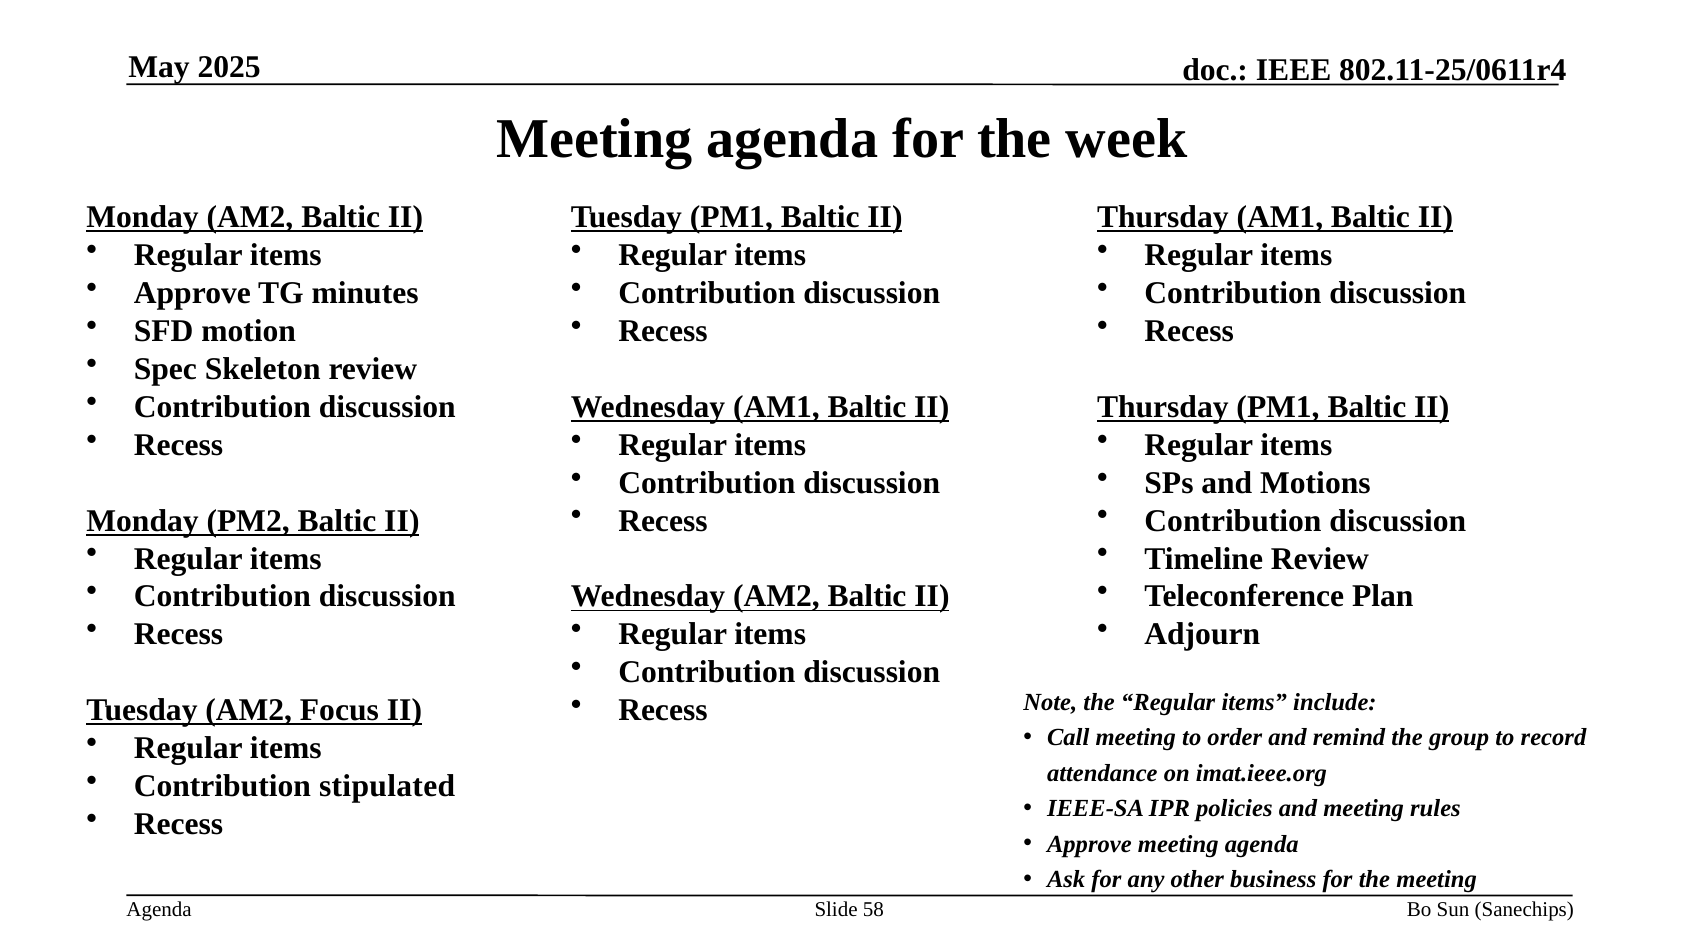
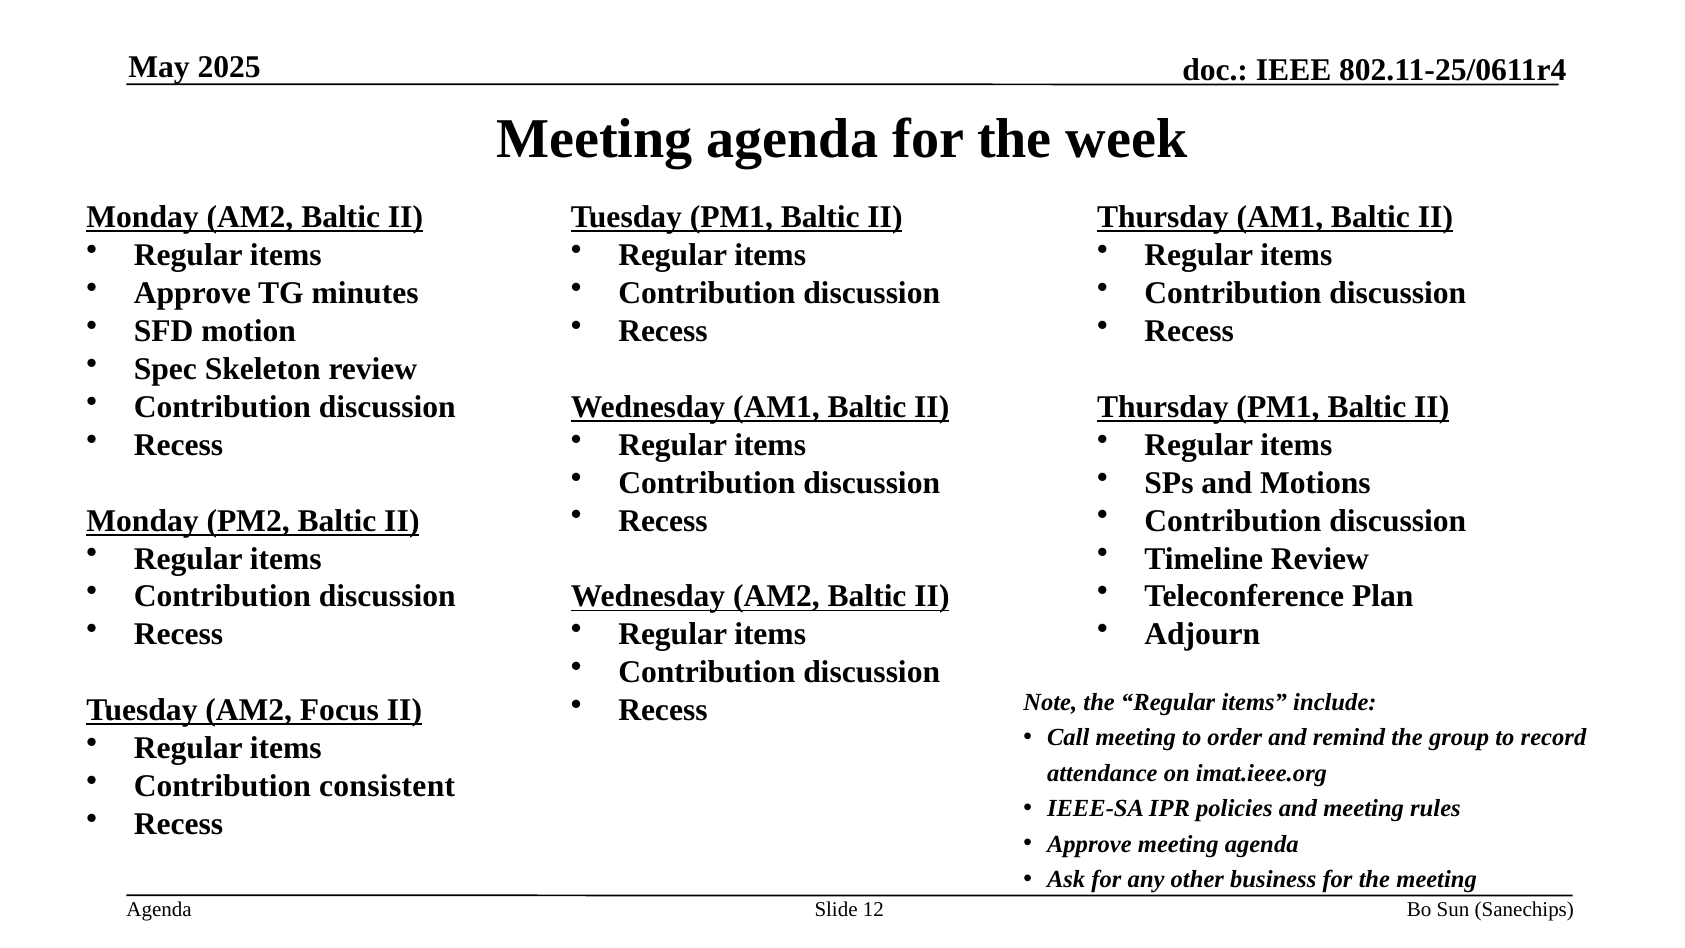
stipulated: stipulated -> consistent (387, 786)
58: 58 -> 12 (873, 909)
